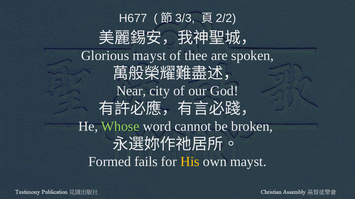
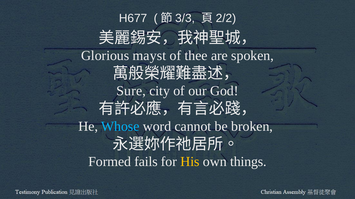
Near: Near -> Sure (131, 91)
Whose colour: light green -> light blue (120, 127)
own mayst: mayst -> things (248, 162)
